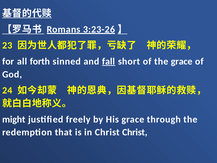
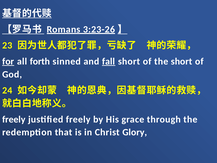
for underline: none -> present (8, 61)
the grace: grace -> short (182, 61)
might: might -> freely (14, 119)
Christ Christ: Christ -> Glory (135, 132)
